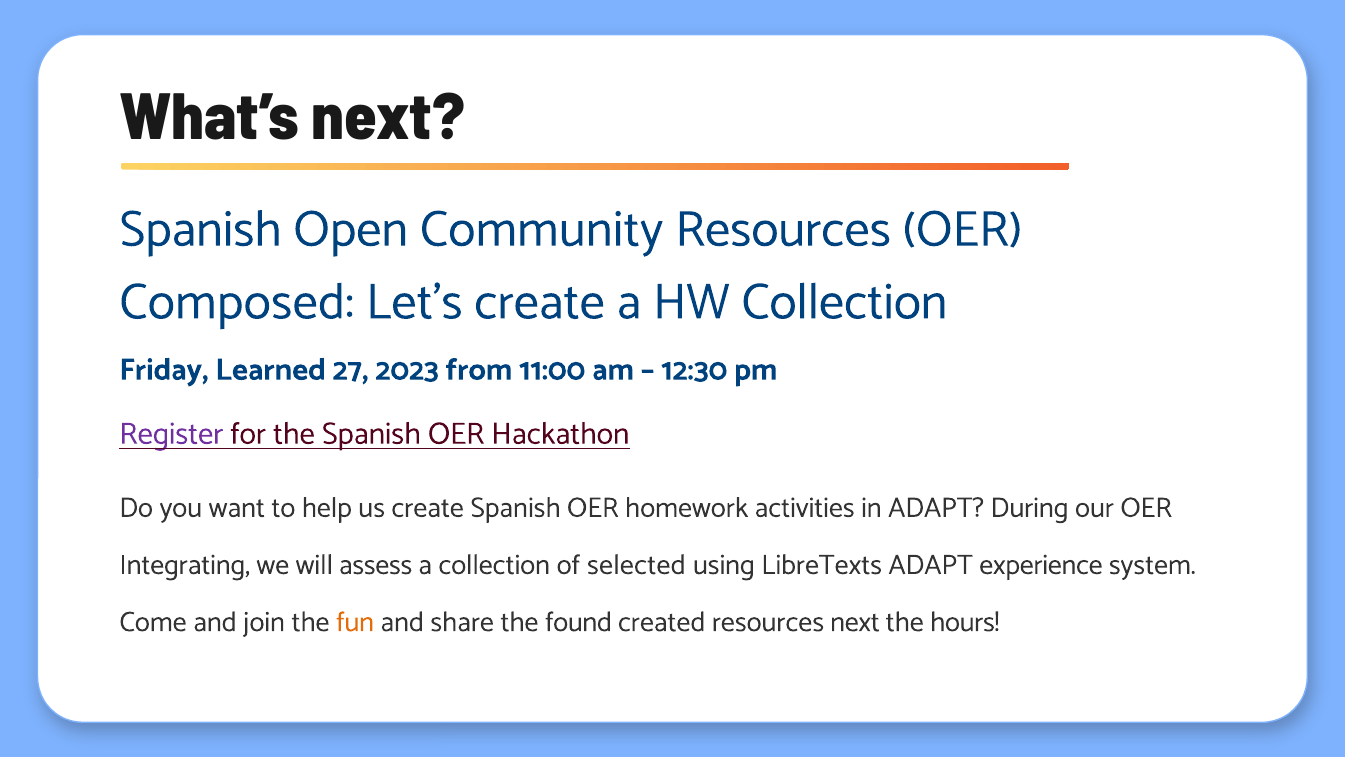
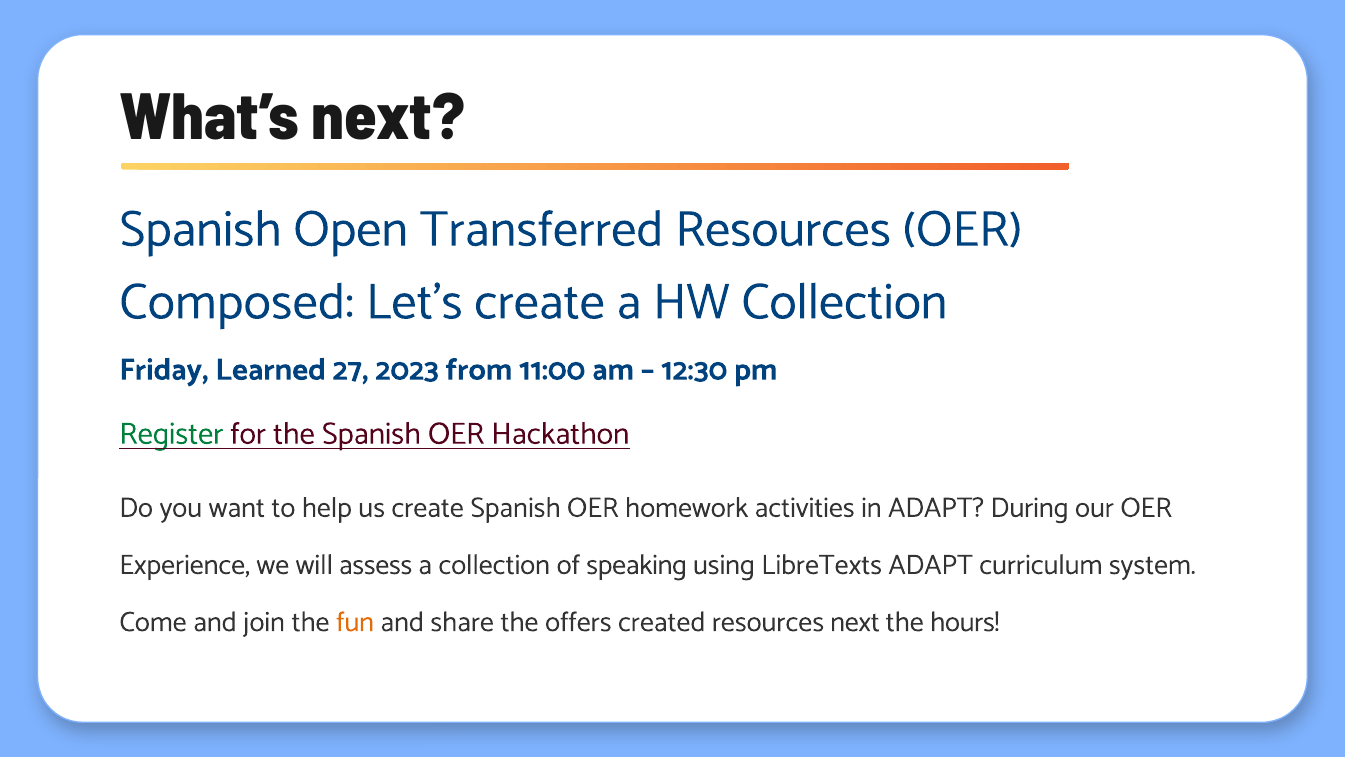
Community: Community -> Transferred (542, 229)
Register colour: purple -> green (171, 433)
Integrating: Integrating -> Experience (185, 564)
selected: selected -> speaking (637, 564)
experience: experience -> curriculum (1041, 564)
found: found -> offers (578, 622)
